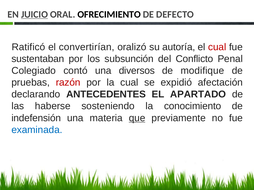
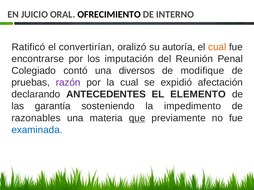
JUICIO underline: present -> none (34, 14)
DEFECTO: DEFECTO -> INTERNO (175, 14)
cual colour: red -> orange (217, 47)
sustentaban: sustentaban -> encontrarse (38, 59)
subsunción: subsunción -> imputación (129, 59)
Conflicto: Conflicto -> Reunión (194, 59)
razón colour: red -> purple (68, 83)
APARTADO: APARTADO -> ELEMENTO (198, 95)
haberse: haberse -> garantía (53, 106)
conocimiento: conocimiento -> impedimento (193, 106)
indefensión: indefensión -> razonables (36, 118)
